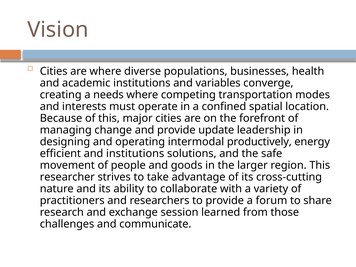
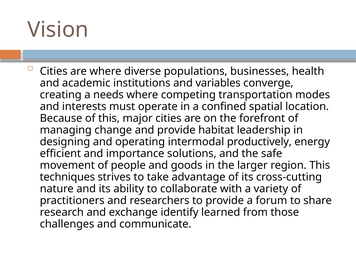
update: update -> habitat (216, 130)
and institutions: institutions -> importance (135, 154)
researcher: researcher -> techniques (67, 177)
session: session -> identify (180, 212)
